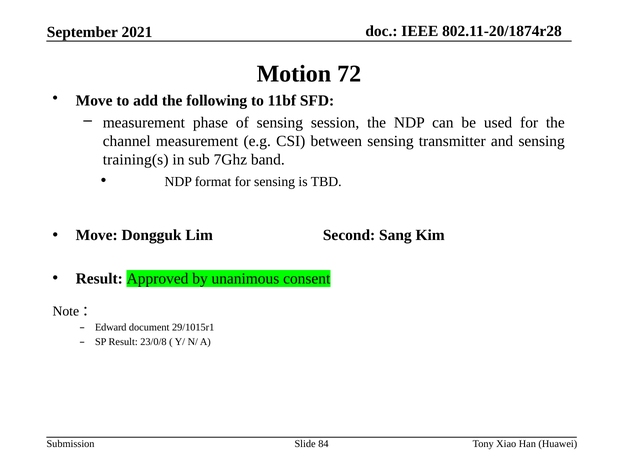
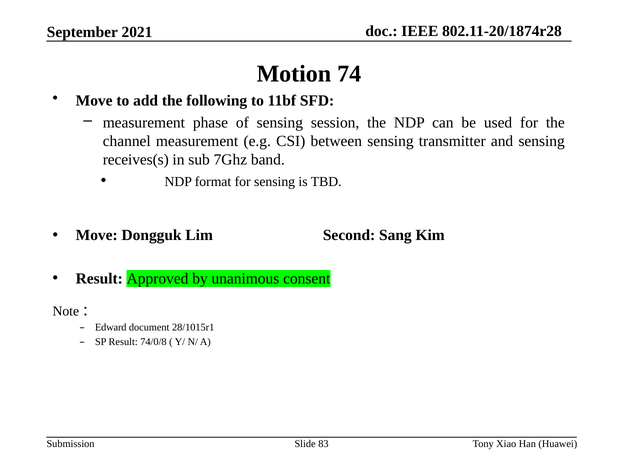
72: 72 -> 74 (349, 74)
training(s: training(s -> receives(s (136, 160)
29/1015r1: 29/1015r1 -> 28/1015r1 (193, 328)
23/0/8: 23/0/8 -> 74/0/8 (153, 342)
84: 84 -> 83 (323, 445)
